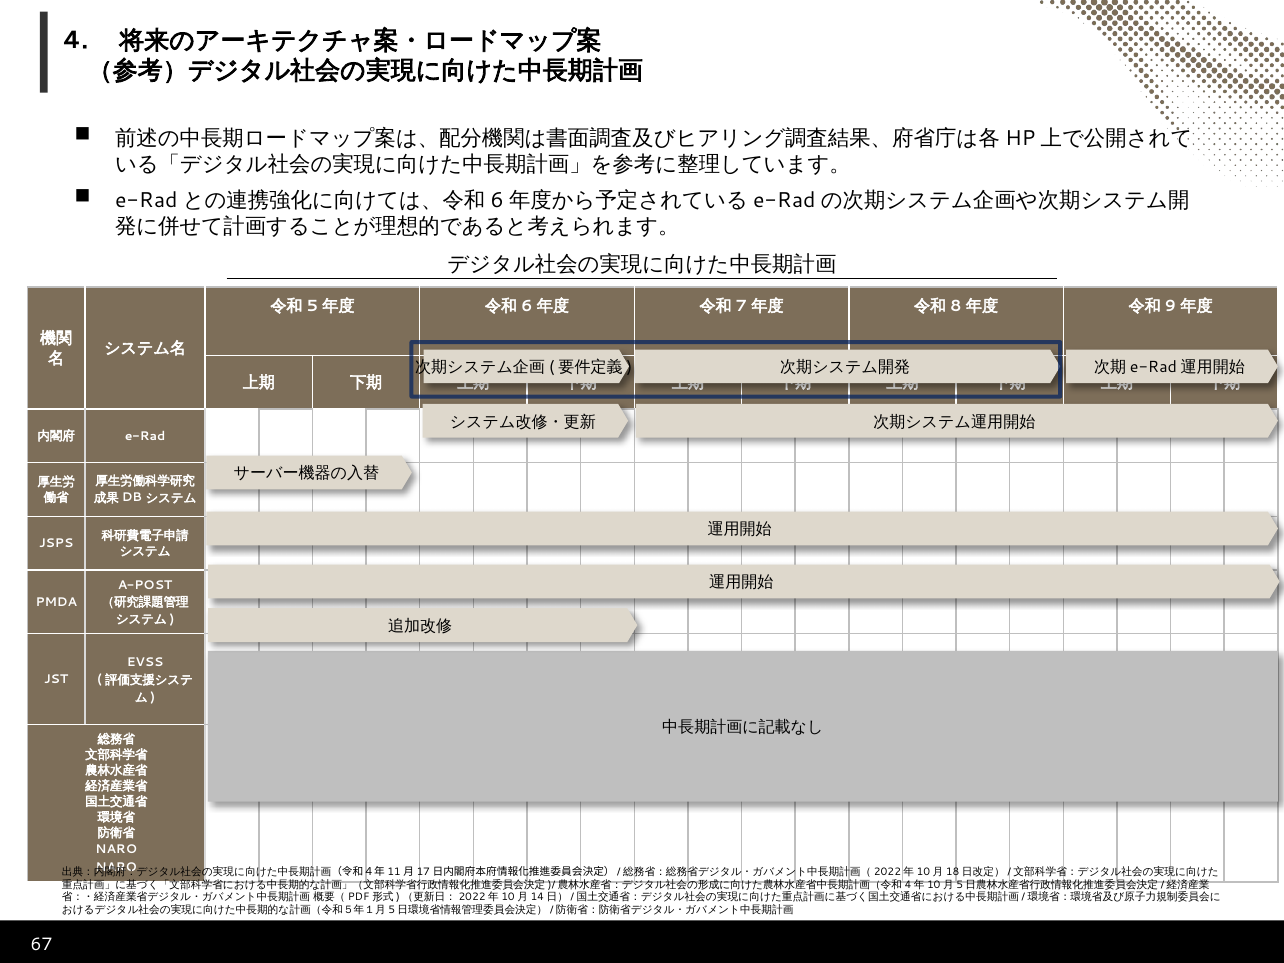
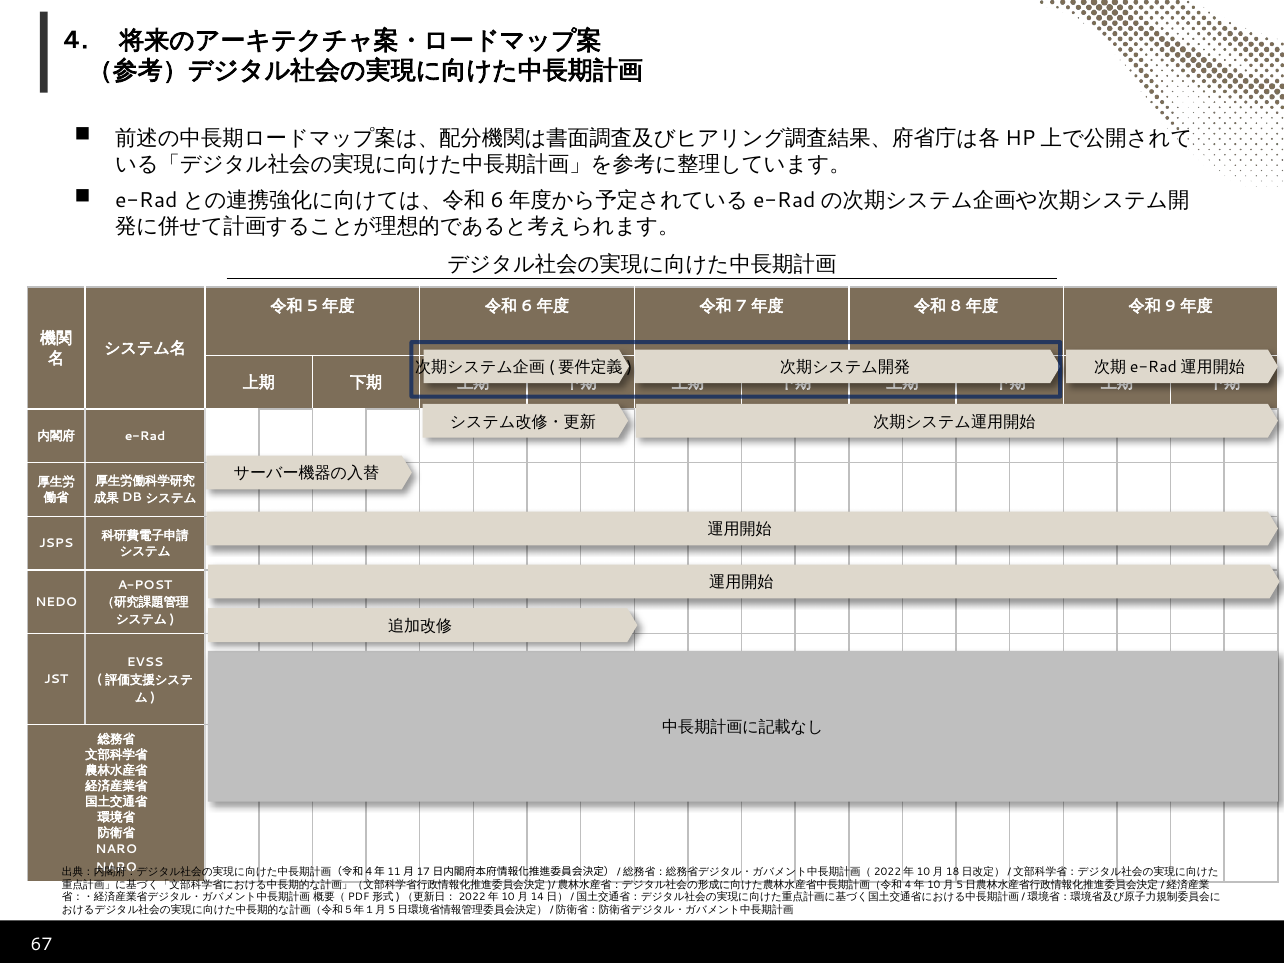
PMDA: PMDA -> NEDO (56, 602)
